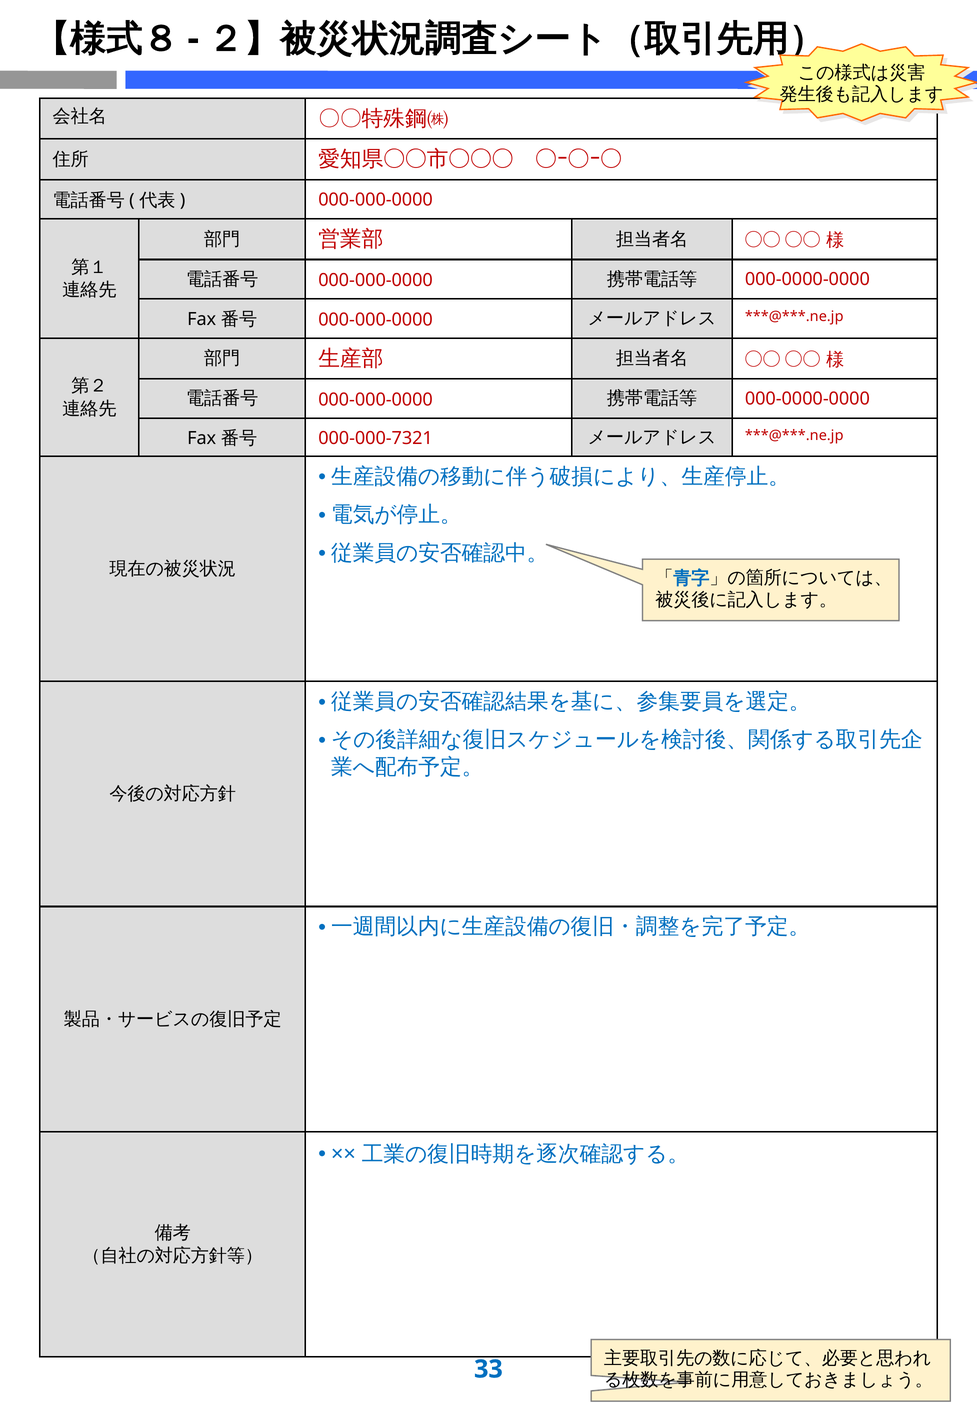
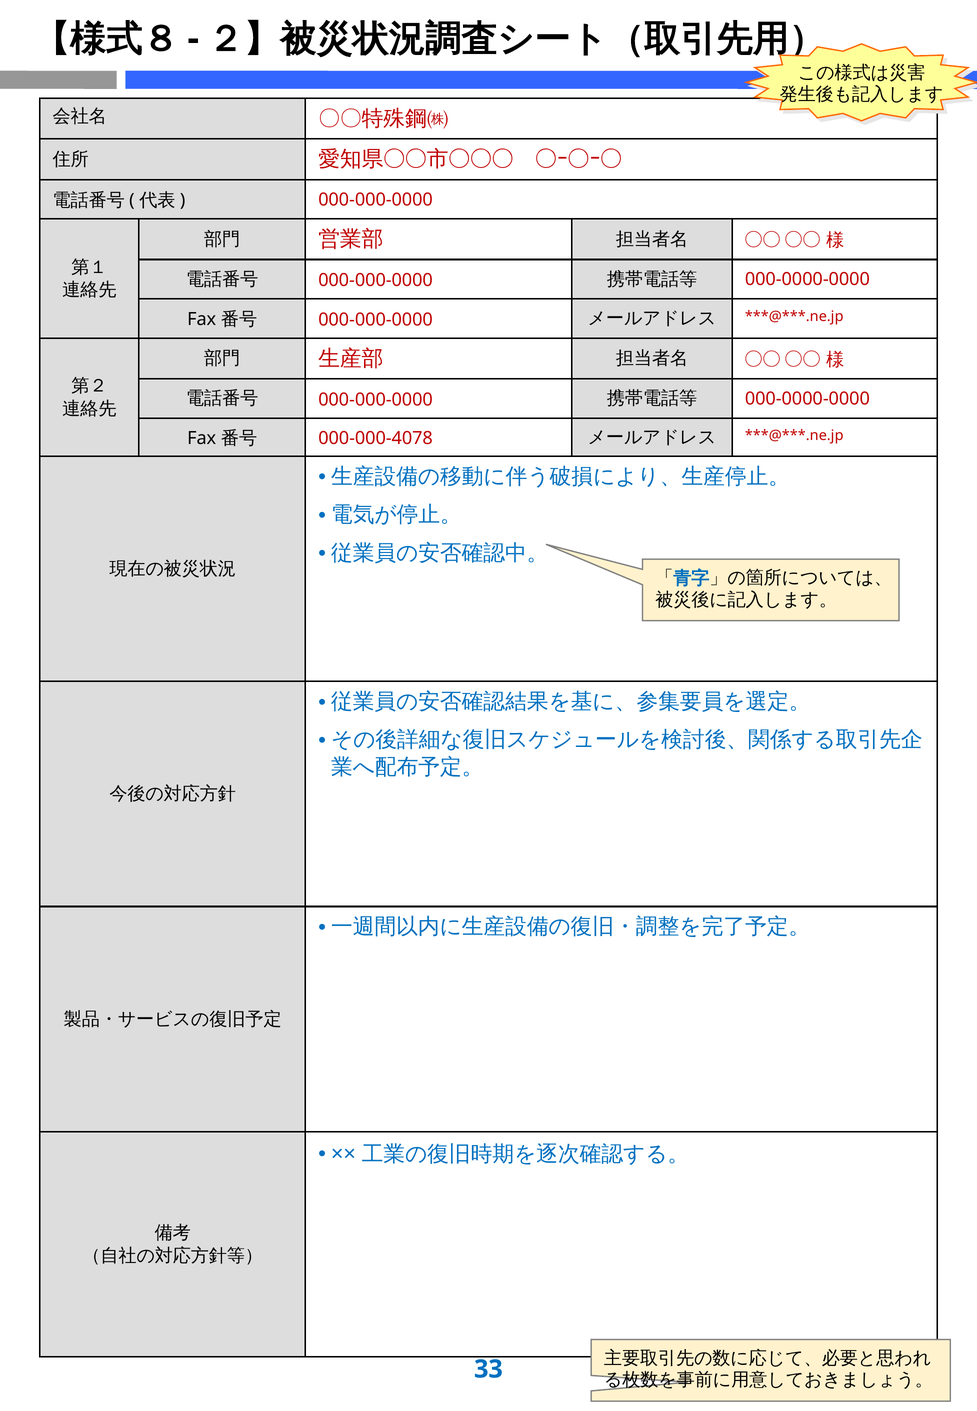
000-000-7321: 000-000-7321 -> 000-000-4078 (376, 438)
